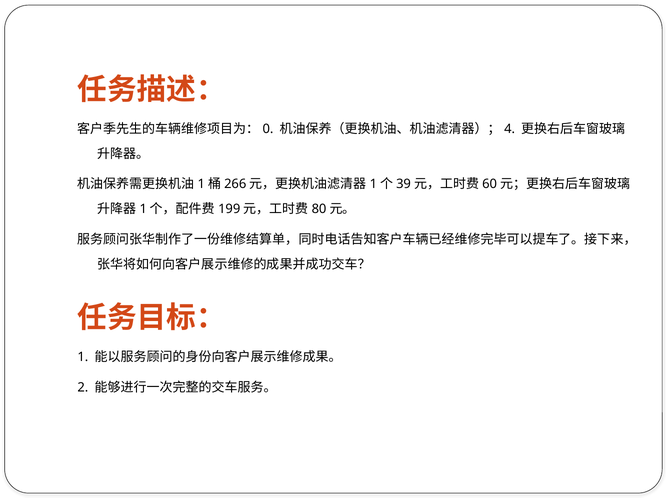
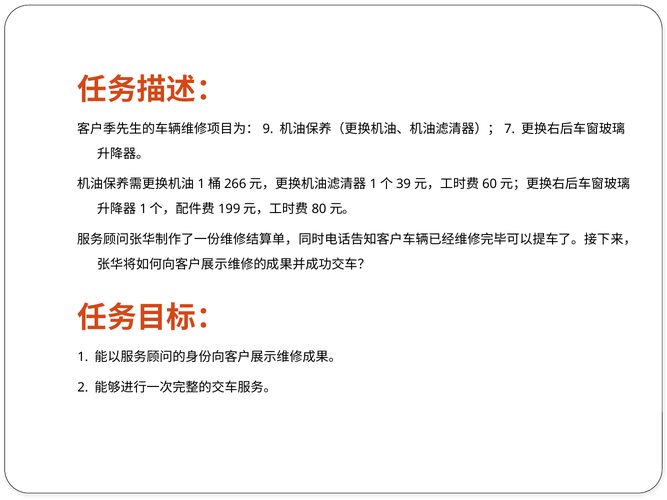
0: 0 -> 9 (268, 129)
4: 4 -> 7 (510, 129)
